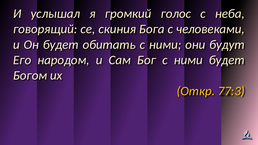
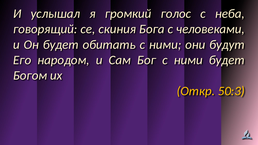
77:3: 77:3 -> 50:3 (231, 91)
